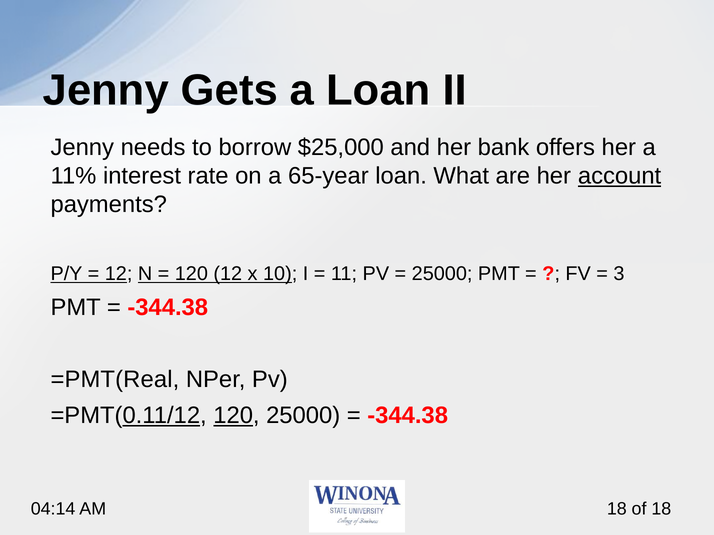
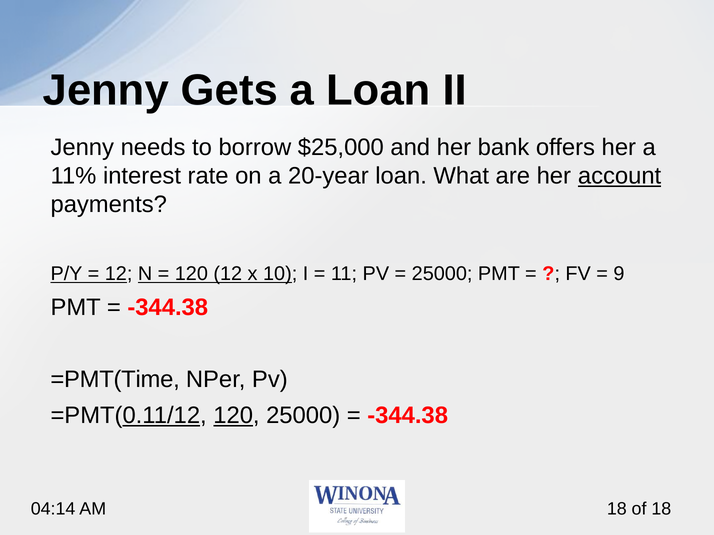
65-year: 65-year -> 20-year (328, 176)
3: 3 -> 9 (619, 274)
=PMT(Real: =PMT(Real -> =PMT(Time (115, 380)
